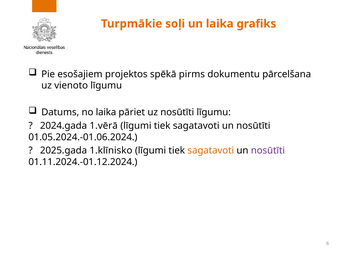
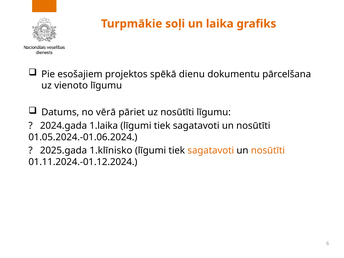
pirms: pirms -> dienu (192, 74)
no laika: laika -> vērā (106, 112)
1.vērā: 1.vērā -> 1.laika (104, 126)
nosūtīti colour: purple -> orange (268, 151)
